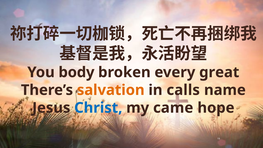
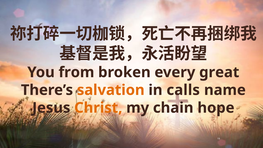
body: body -> from (76, 72)
Christ colour: blue -> orange (98, 108)
came: came -> chain (173, 108)
